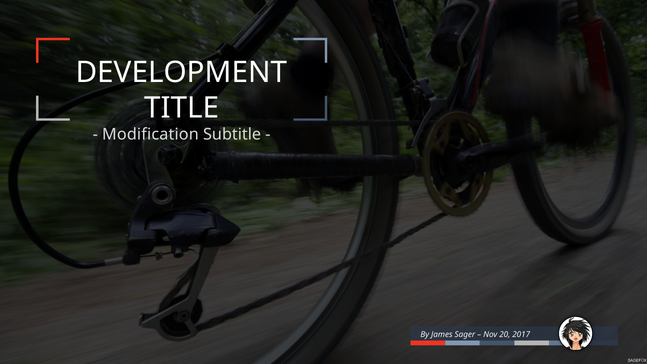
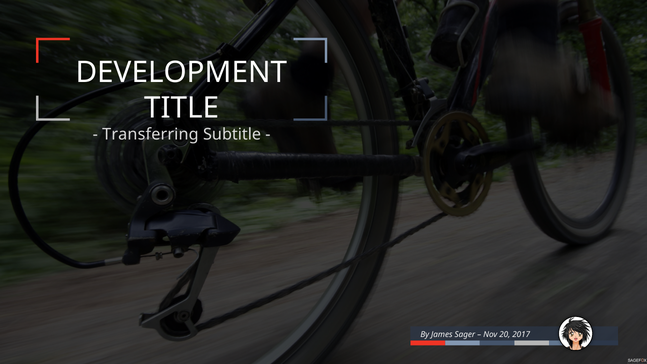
Modification: Modification -> Transferring (150, 134)
